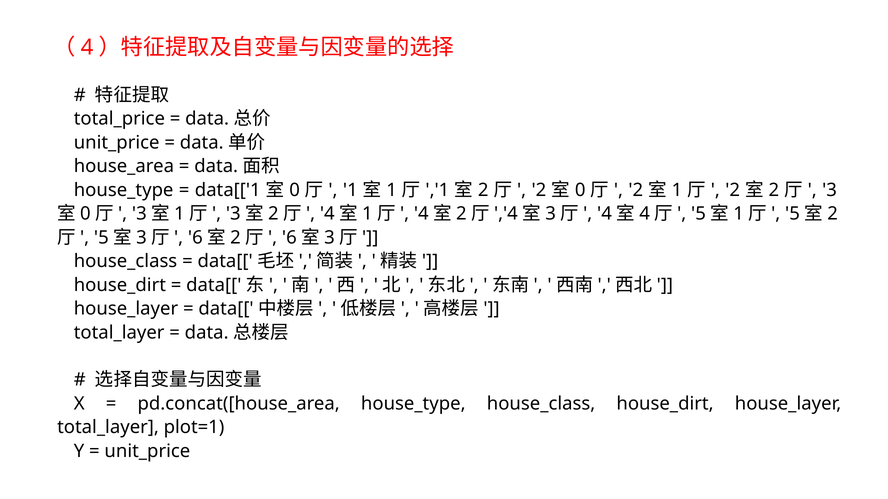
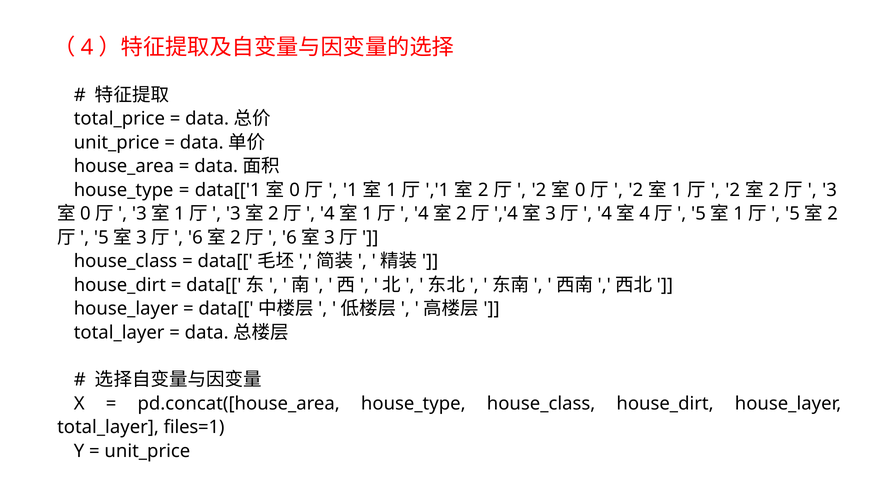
plot=1: plot=1 -> files=1 (194, 428)
